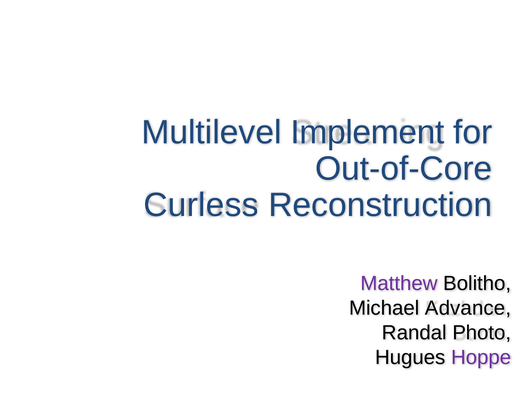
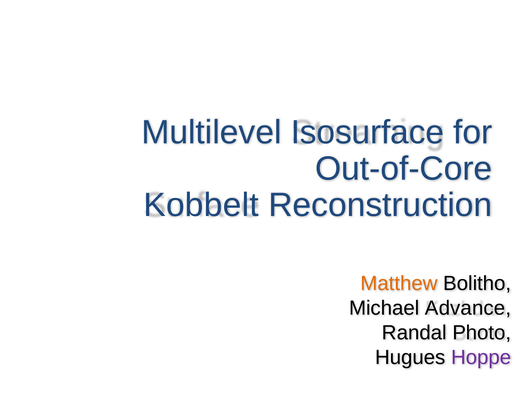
Implement: Implement -> Isosurface (367, 132)
Curless: Curless -> Kobbelt (201, 205)
Matthew colour: purple -> orange (399, 283)
